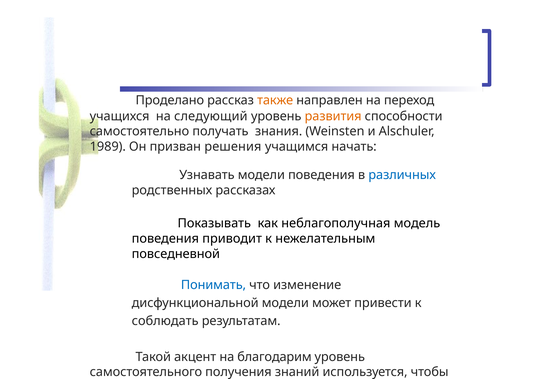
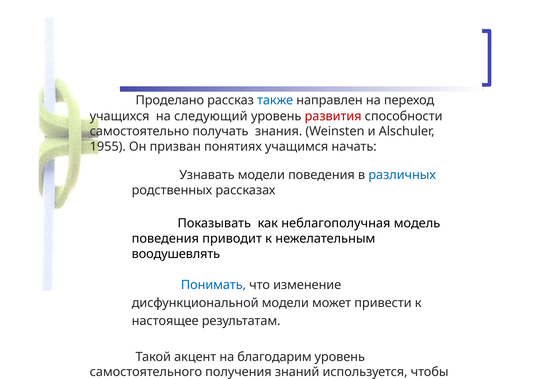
также colour: orange -> blue (275, 100)
развития colour: orange -> red (333, 116)
1989: 1989 -> 1955 (108, 146)
решения: решения -> понятиях (233, 146)
повседневной: повседневной -> воодушевлять (176, 254)
соблюдать: соблюдать -> настоящее (165, 321)
